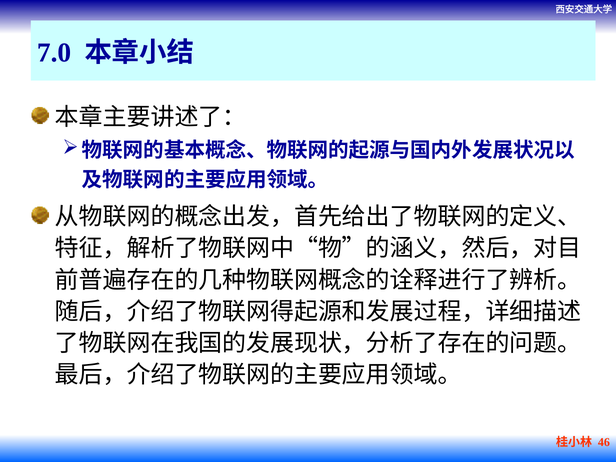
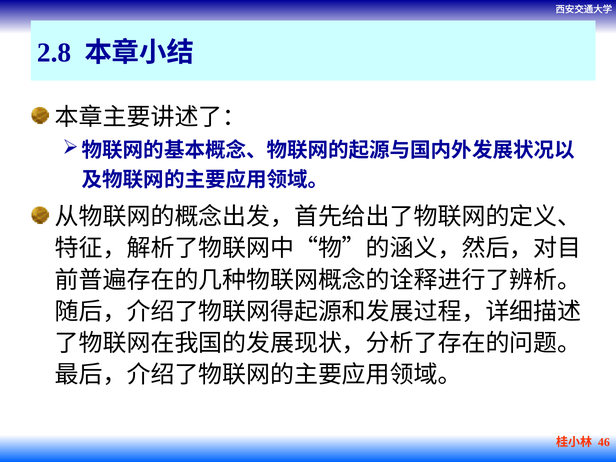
7.0: 7.0 -> 2.8 (54, 52)
